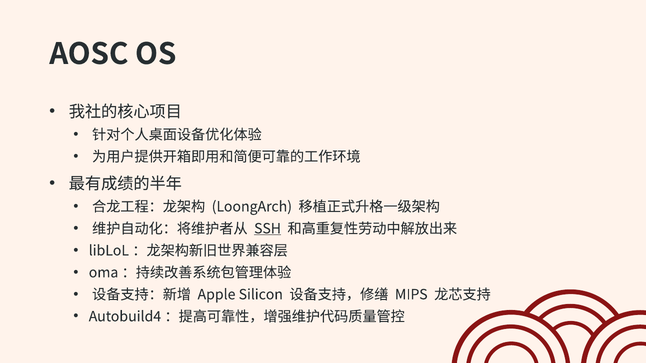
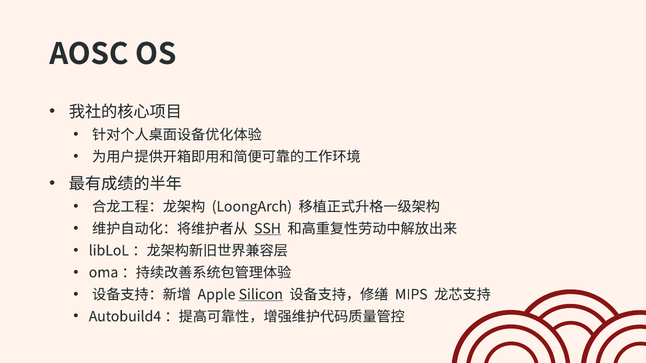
Silicon underline: none -> present (261, 295)
